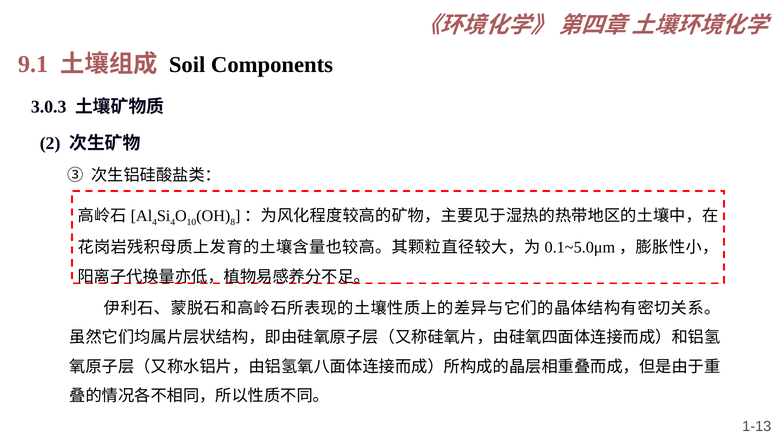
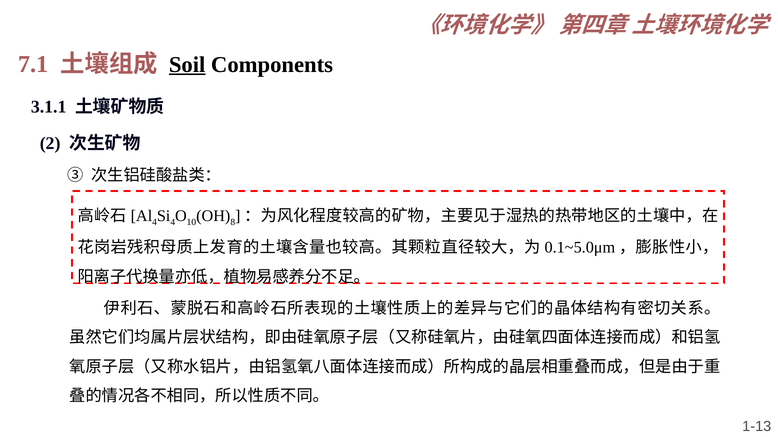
9.1: 9.1 -> 7.1 (33, 64)
Soil underline: none -> present (187, 65)
3.0.3: 3.0.3 -> 3.1.1 (49, 107)
